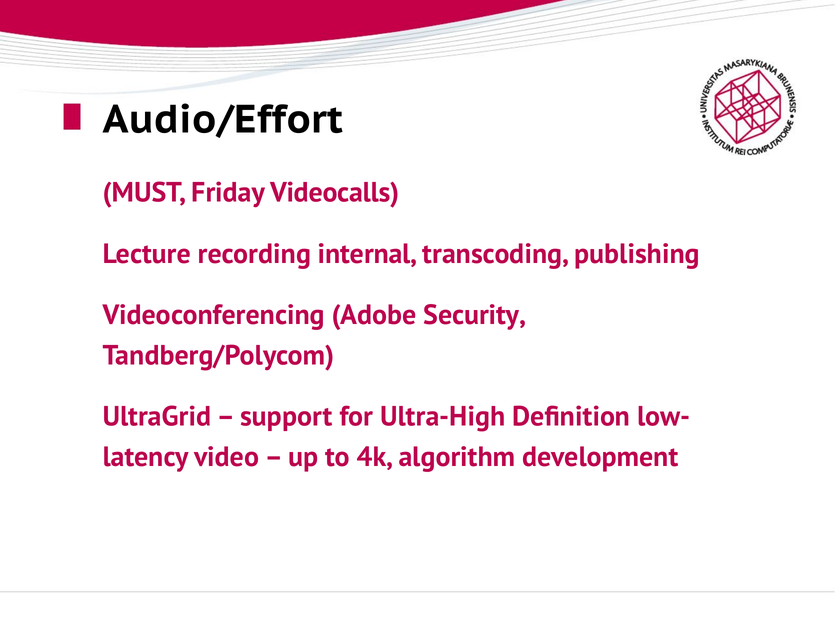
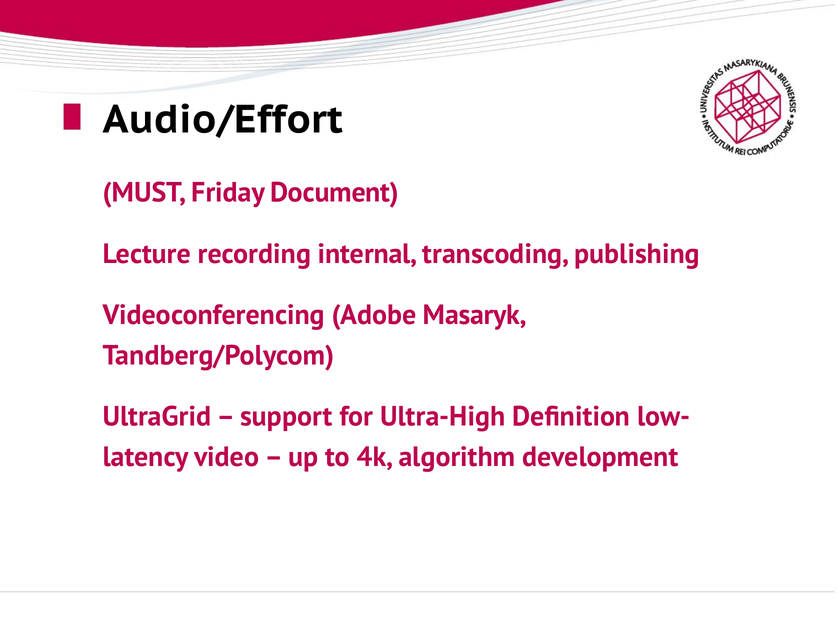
Videocalls: Videocalls -> Document (335, 192)
Security: Security -> Masaryk (475, 315)
